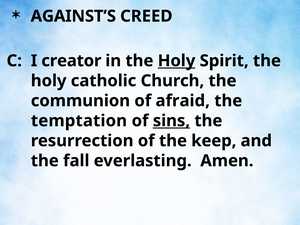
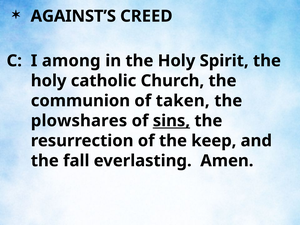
creator: creator -> among (71, 61)
Holy underline: present -> none (177, 61)
afraid: afraid -> taken (183, 101)
temptation: temptation -> plowshares (79, 121)
